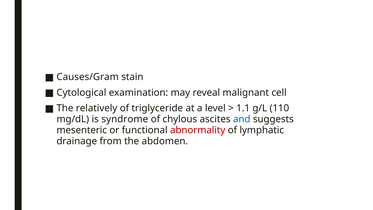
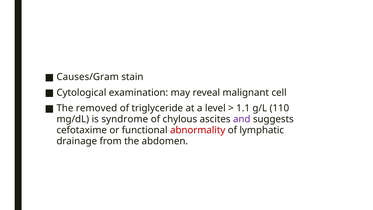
relatively: relatively -> removed (97, 108)
and colour: blue -> purple (242, 119)
mesenteric: mesenteric -> cefotaxime (82, 130)
